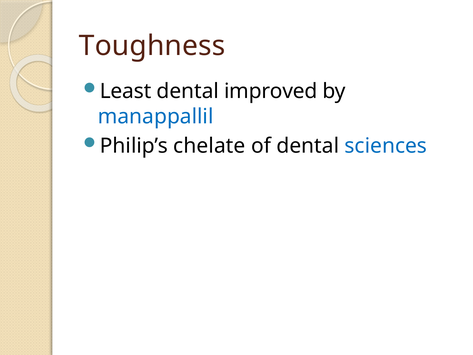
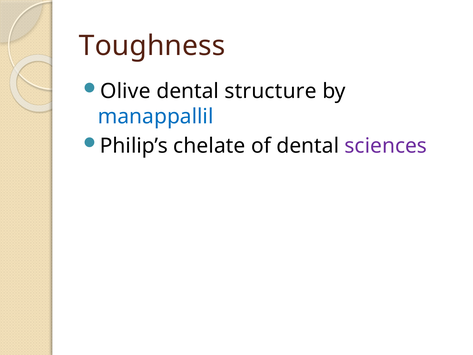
Least: Least -> Olive (125, 91)
improved: improved -> structure (271, 91)
sciences colour: blue -> purple (386, 146)
